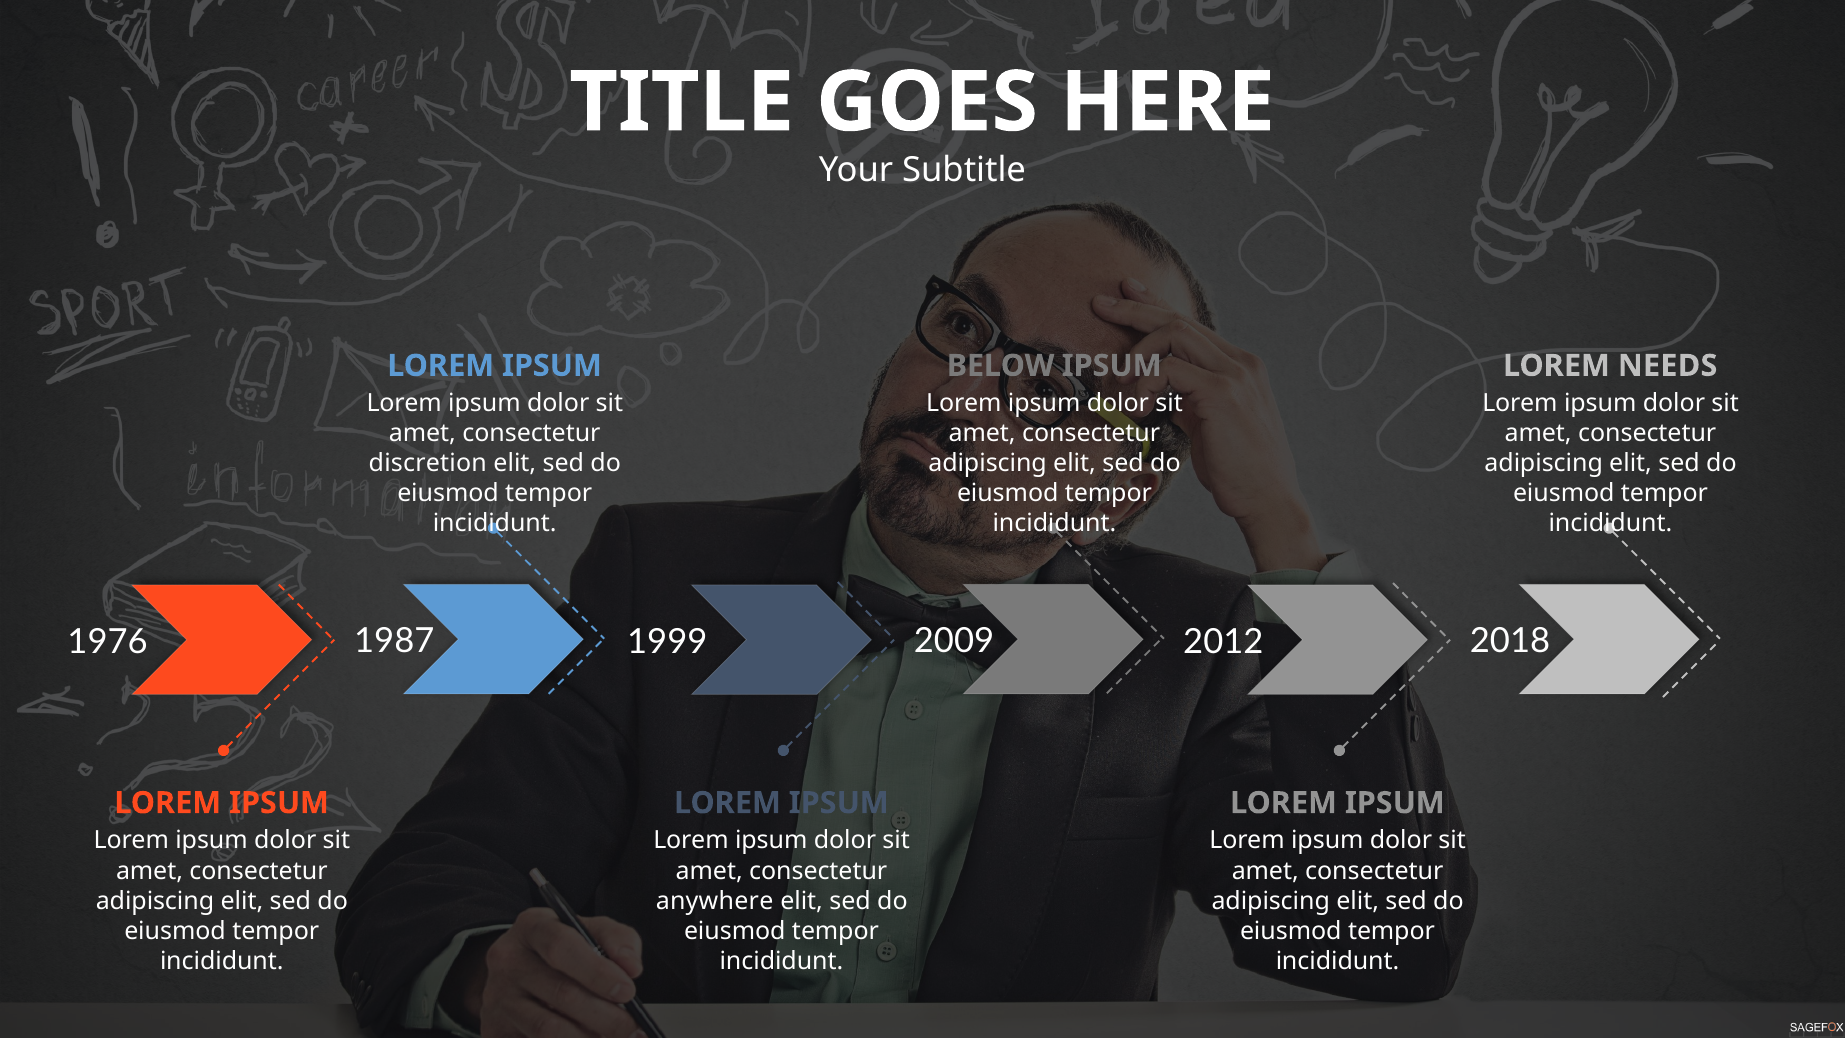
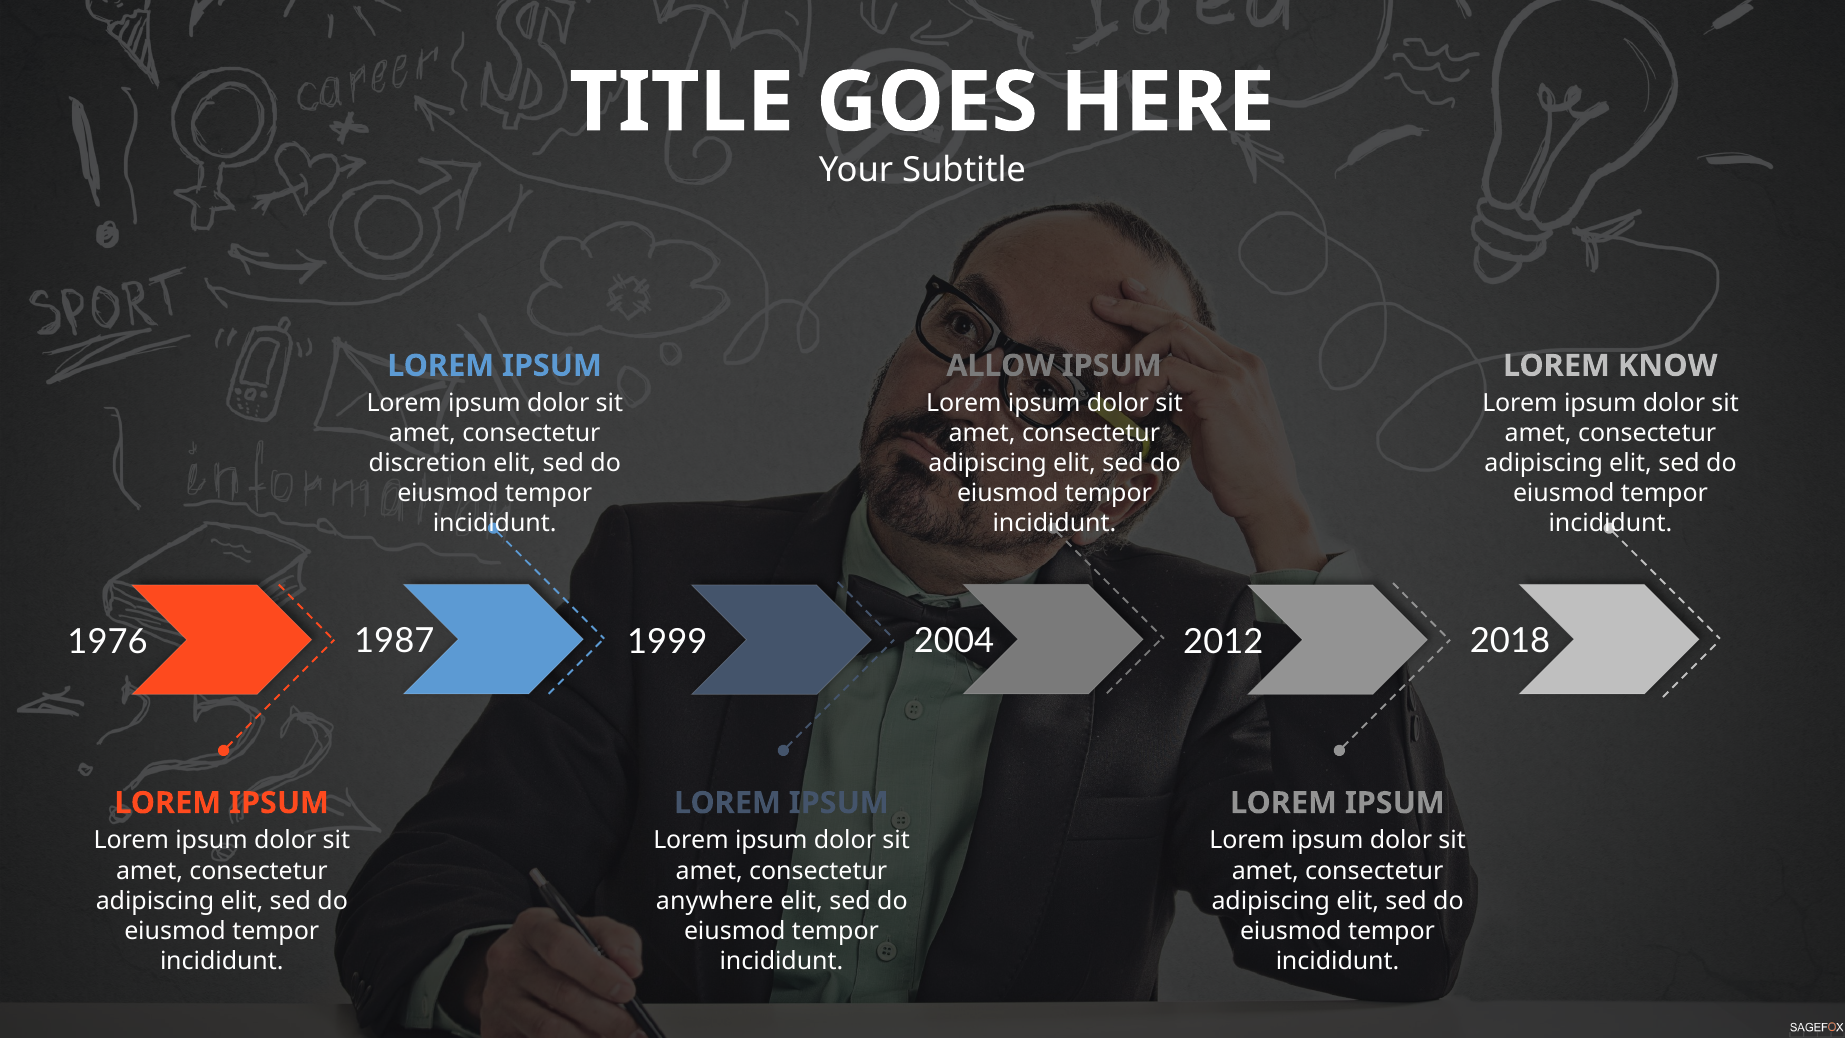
BELOW: BELOW -> ALLOW (1001, 366)
NEEDS: NEEDS -> KNOW (1668, 366)
2009: 2009 -> 2004 (954, 641)
